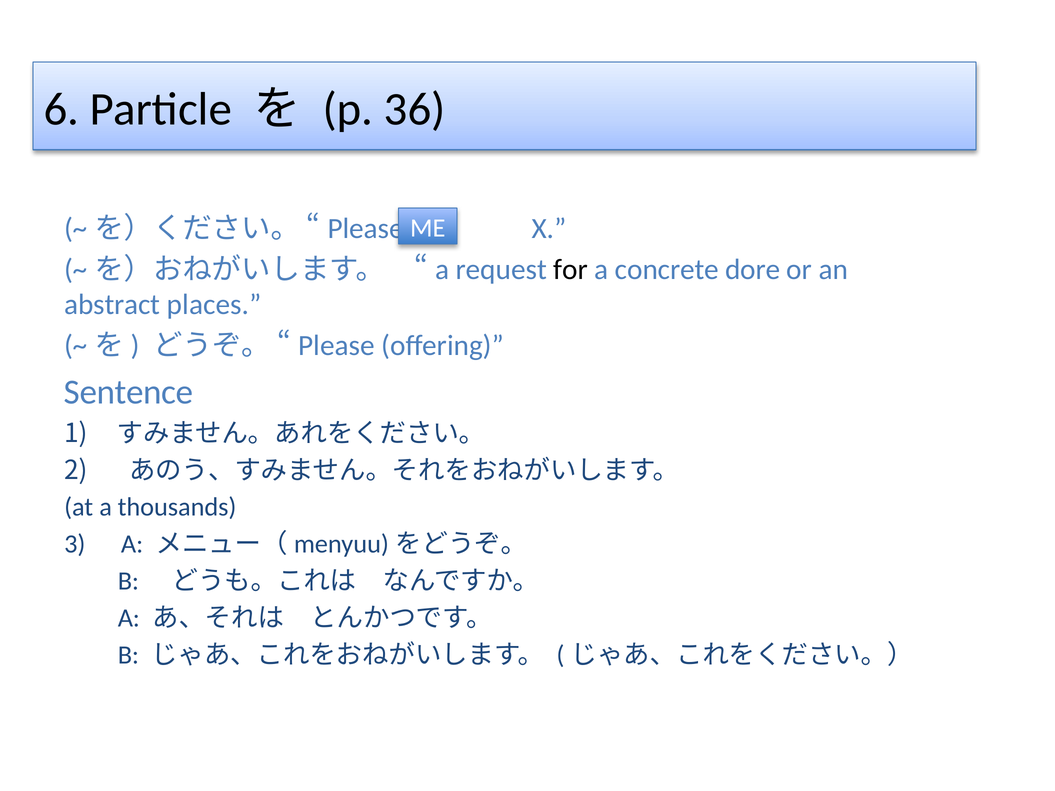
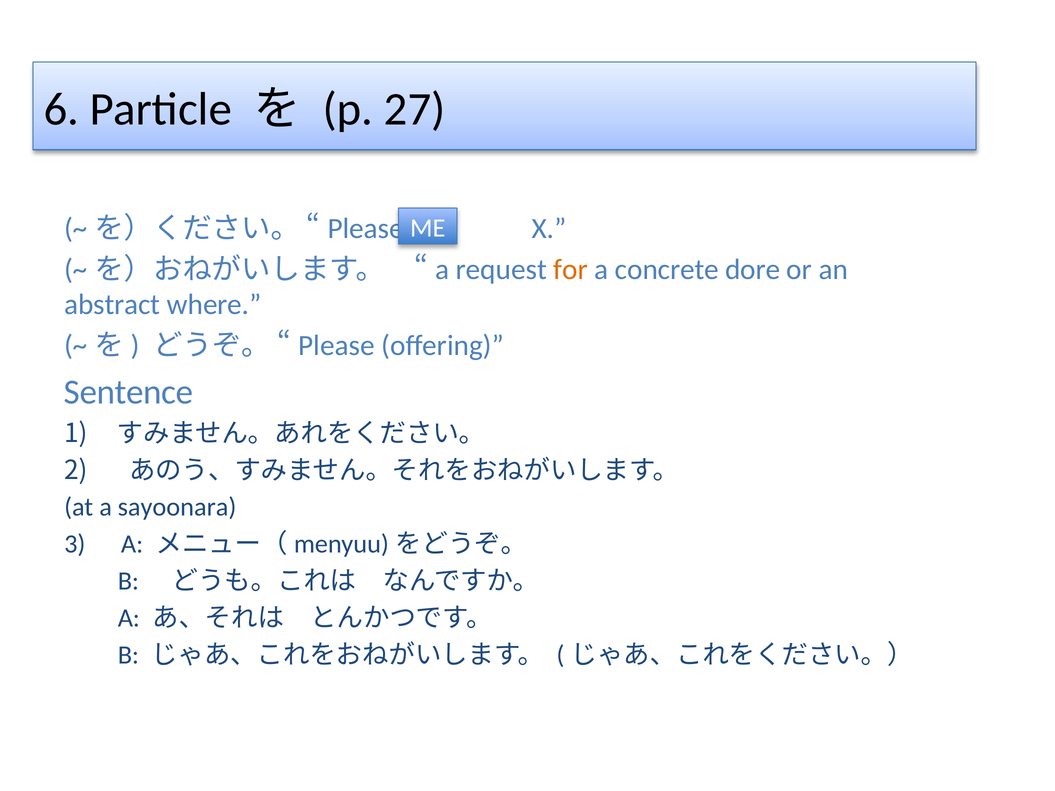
36: 36 -> 27 (415, 109)
for colour: black -> orange (571, 270)
places: places -> where (214, 305)
thousands: thousands -> sayoonara (177, 507)
